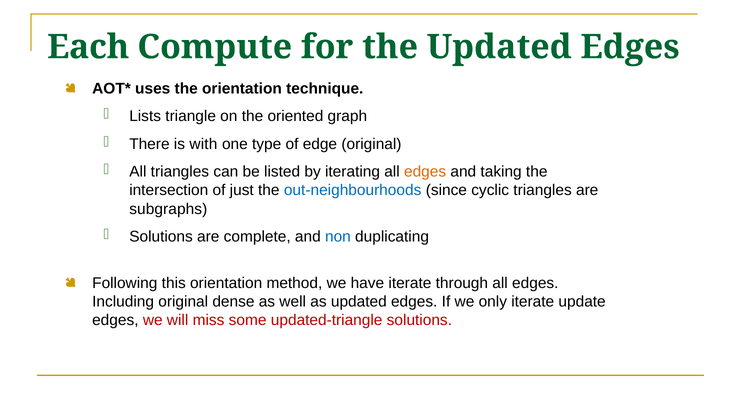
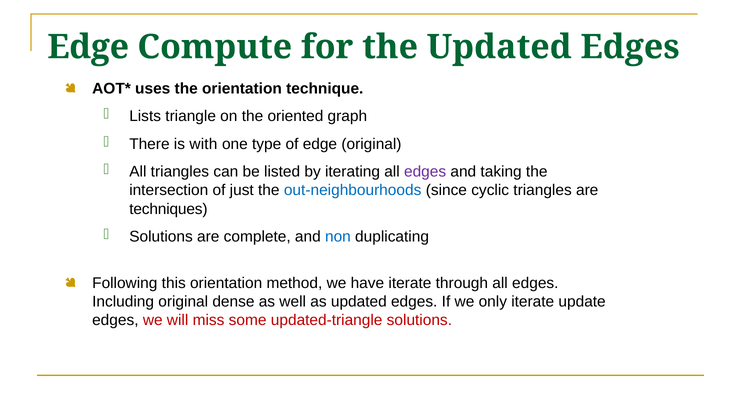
Each: Each -> Edge (88, 47)
edges colour: orange -> purple (425, 172)
subgraphs: subgraphs -> techniques (168, 209)
